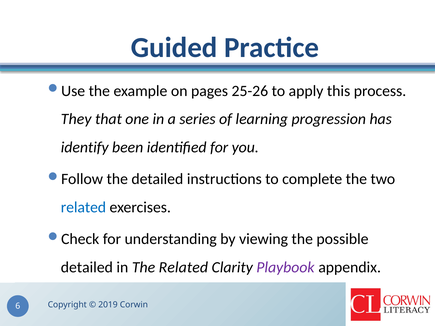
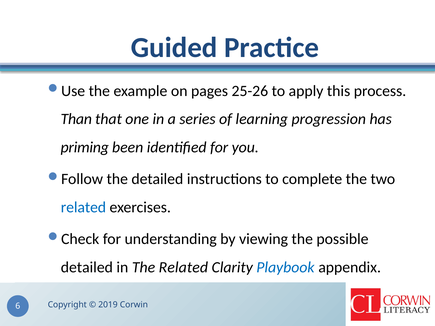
They: They -> Than (76, 119)
identify: identify -> priming (85, 147)
Playbook colour: purple -> blue (285, 268)
